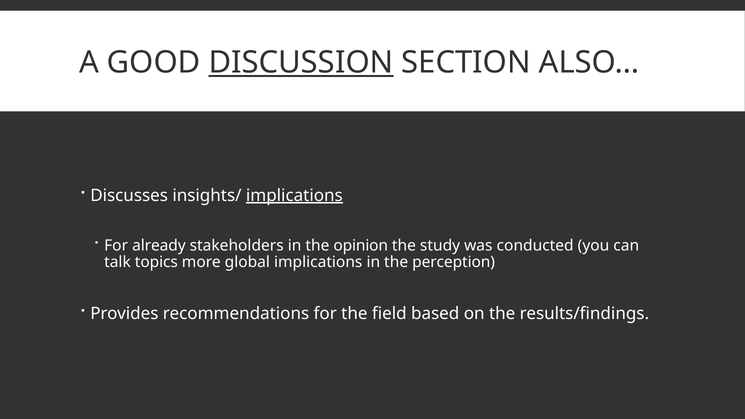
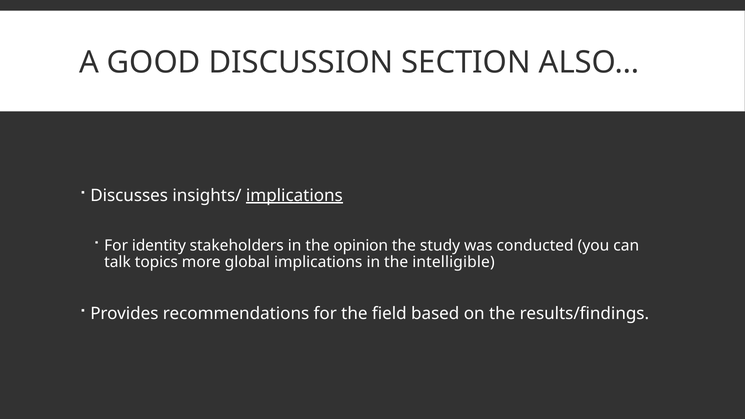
DISCUSSION underline: present -> none (301, 63)
already: already -> identity (159, 245)
perception: perception -> intelligible (453, 262)
